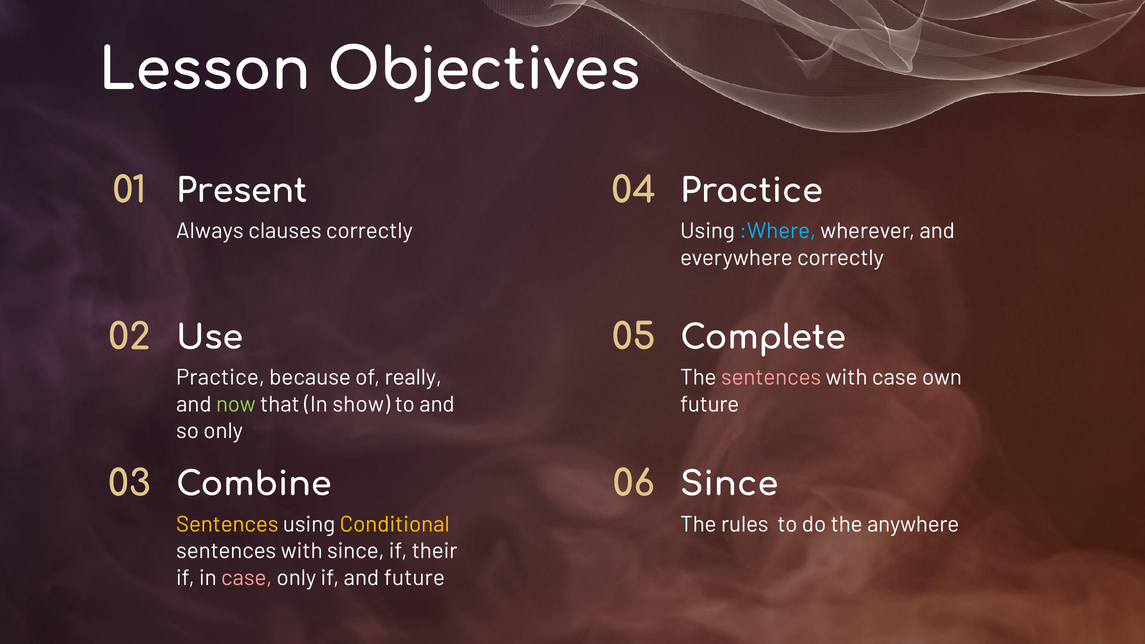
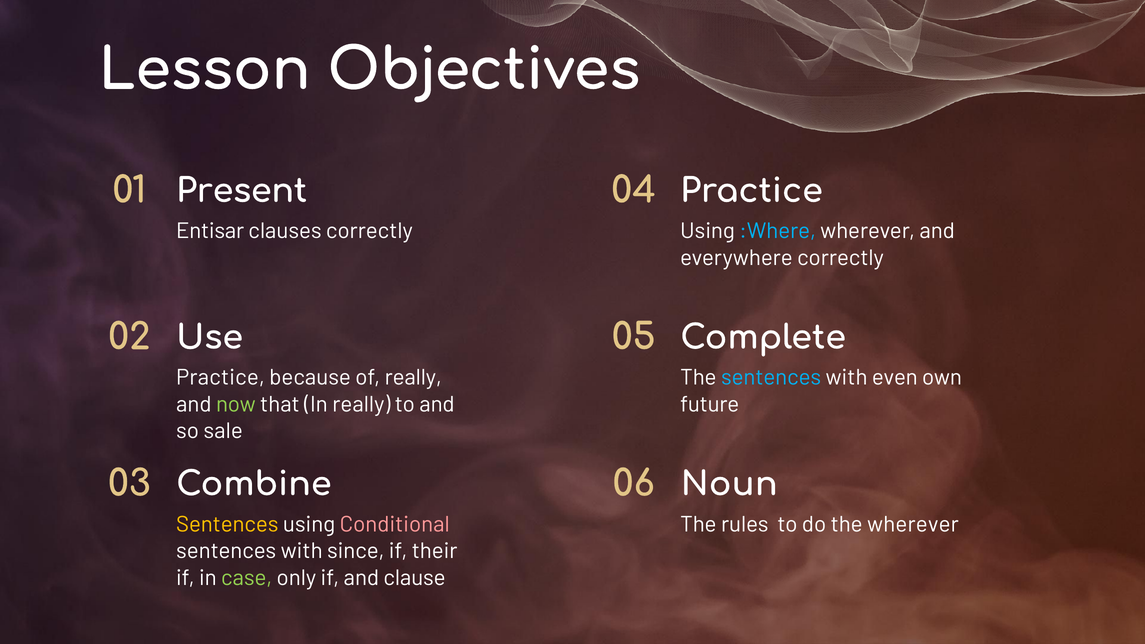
Always: Always -> Entisar (210, 231)
sentences colour: pink -> light blue (771, 378)
with case: case -> even (895, 378)
In show: show -> really (361, 404)
so only: only -> sale (223, 431)
06 Since: Since -> Noun (729, 484)
Conditional colour: yellow -> pink (395, 524)
the anywhere: anywhere -> wherever (913, 524)
case colour: pink -> light green (247, 578)
and future: future -> clause (415, 578)
